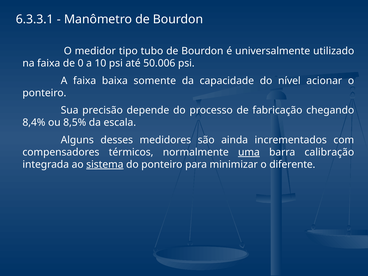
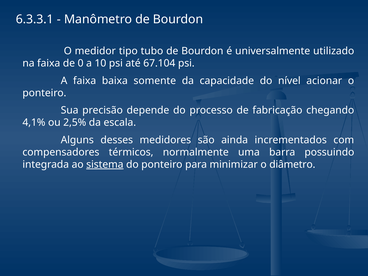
50.006: 50.006 -> 67.104 (159, 63)
8,4%: 8,4% -> 4,1% (34, 123)
8,5%: 8,5% -> 2,5% (75, 123)
uma underline: present -> none (249, 152)
calibração: calibração -> possuindo (329, 152)
diferente: diferente -> diâmetro (292, 165)
